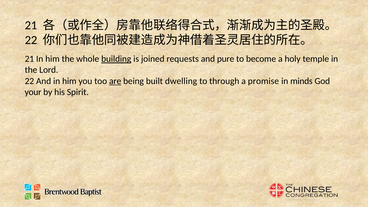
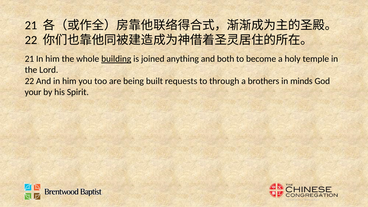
requests: requests -> anything (183, 59)
pure: pure -> both (226, 59)
are underline: present -> none (115, 81)
dwelling: dwelling -> requests (181, 81)
promise: promise -> brothers (264, 81)
